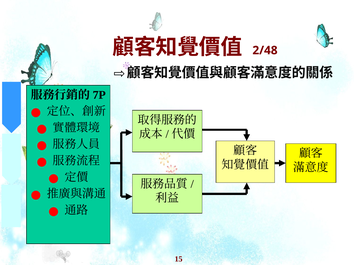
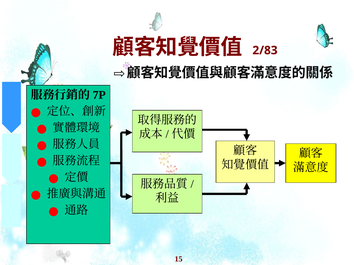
2/48: 2/48 -> 2/83 (265, 50)
